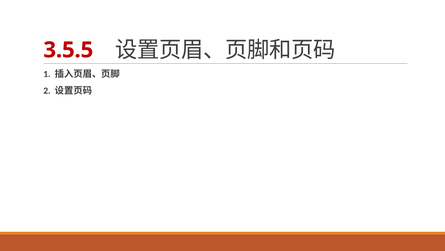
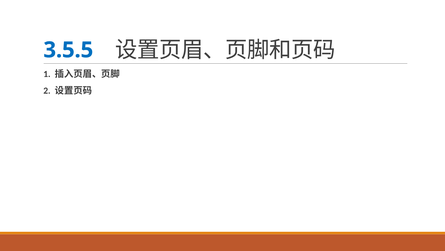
3.5.5 colour: red -> blue (68, 50)
